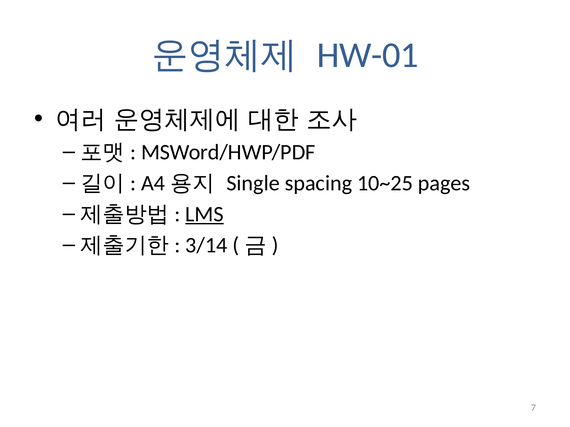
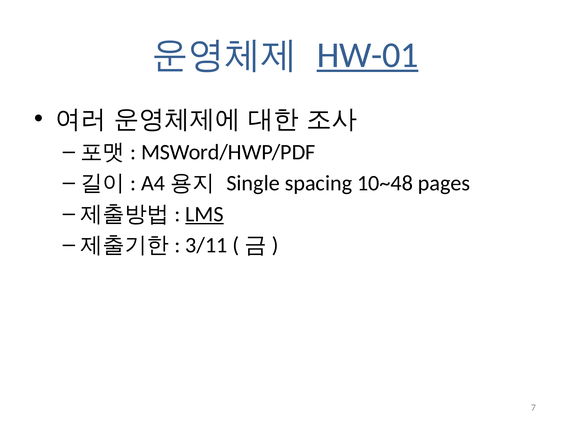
HW-01 underline: none -> present (368, 55)
10~25: 10~25 -> 10~48 (385, 183)
3/14: 3/14 -> 3/11 (206, 245)
